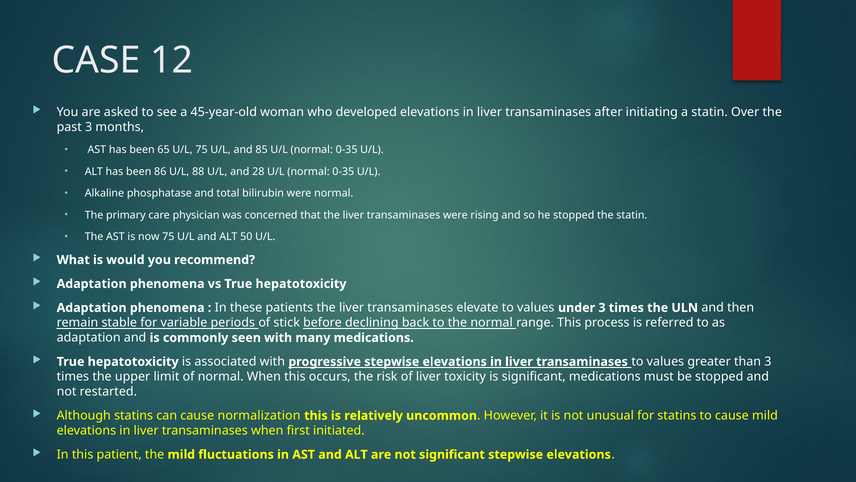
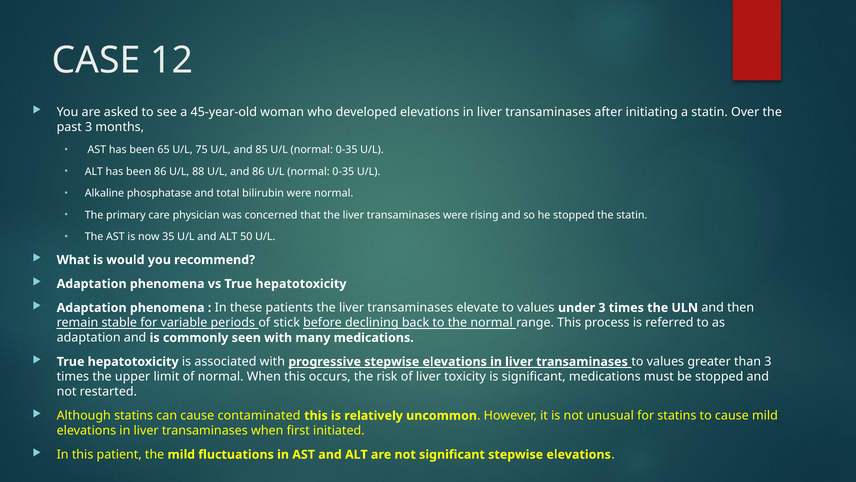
and 28: 28 -> 86 (258, 171)
now 75: 75 -> 35 (168, 237)
normalization: normalization -> contaminated (259, 415)
